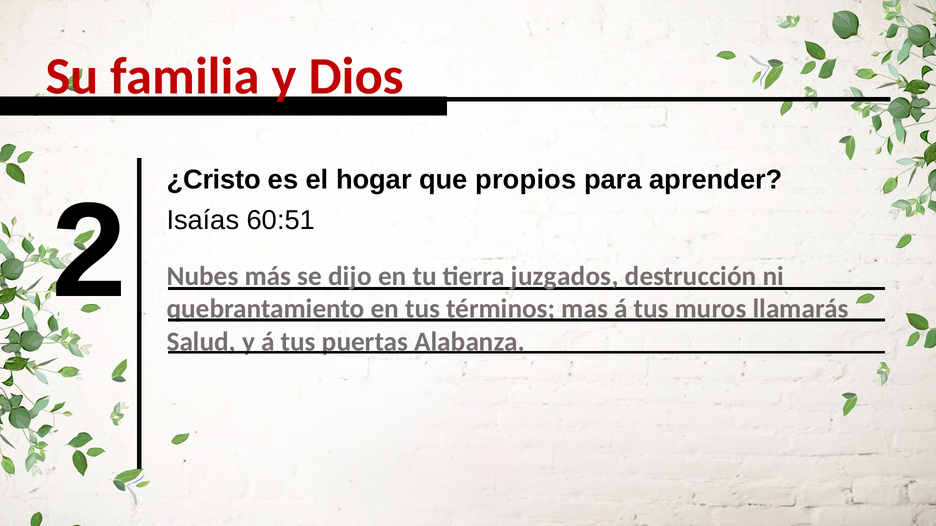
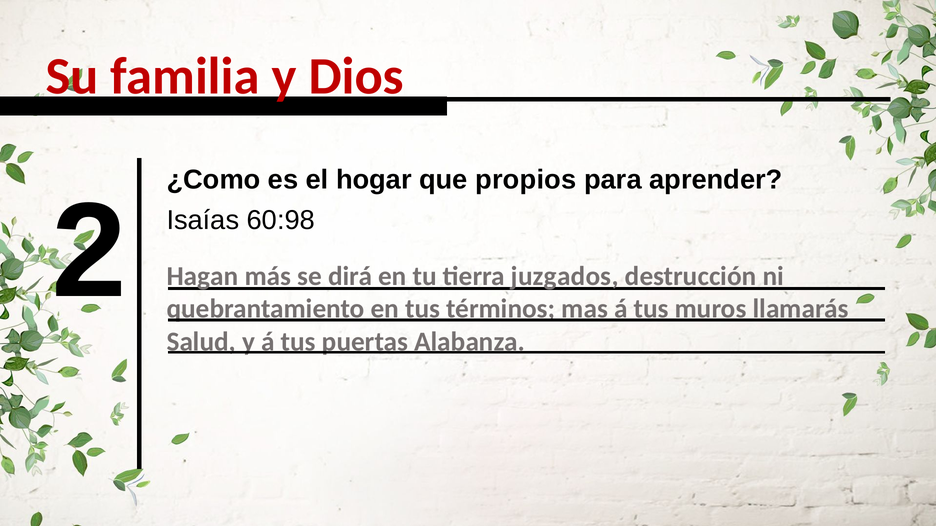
¿Cristo: ¿Cristo -> ¿Como (214, 180)
Nubes: Nubes -> Hagan (203, 276)
dijo: dijo -> dirá (350, 276)
60:51: 60:51 -> 60:98 (281, 220)
